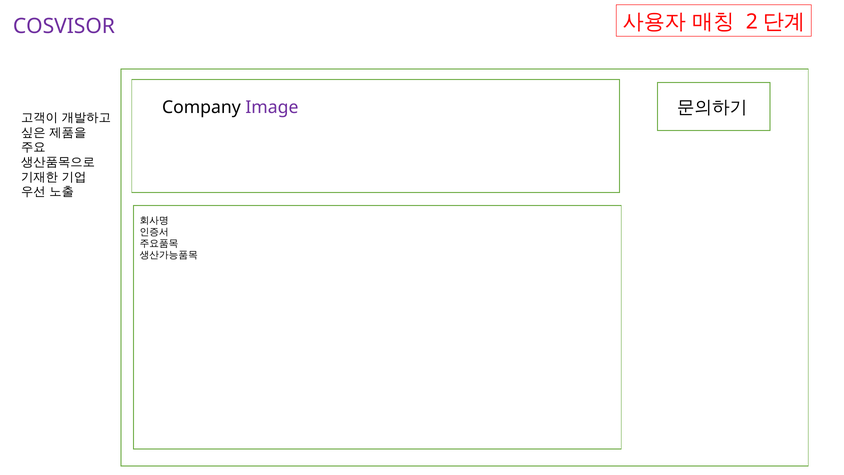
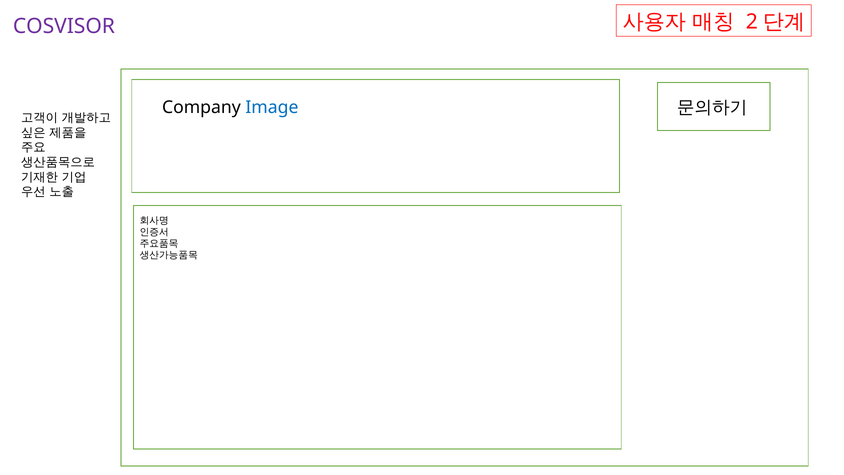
Image colour: purple -> blue (272, 107)
